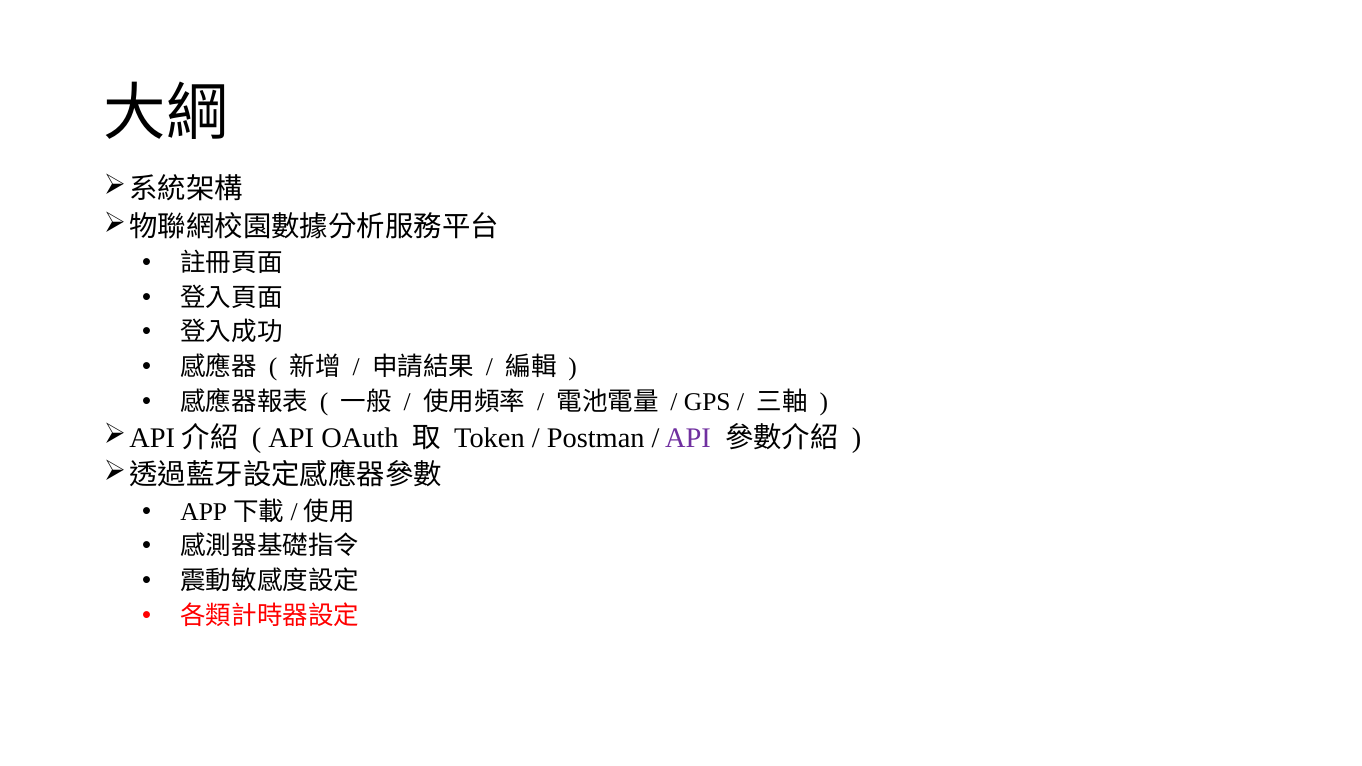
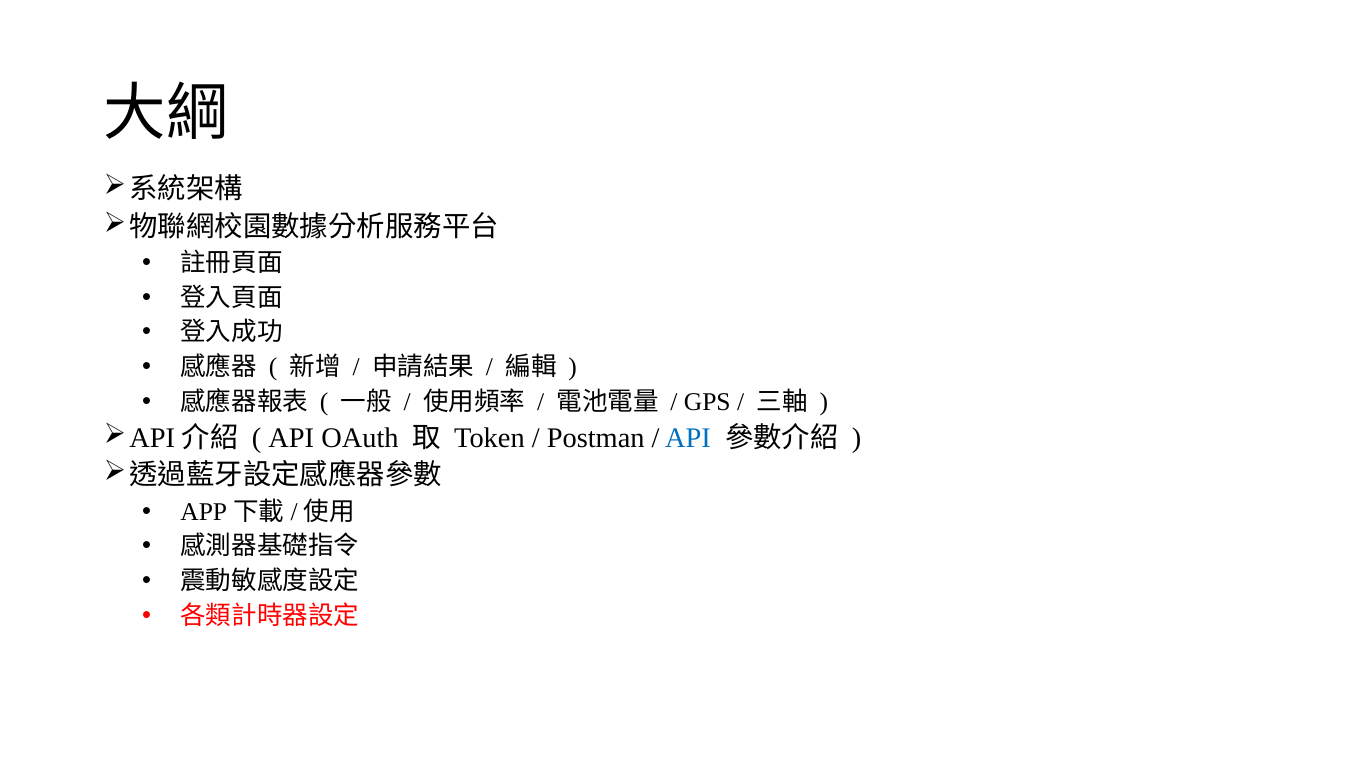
API colour: purple -> blue (688, 438)
